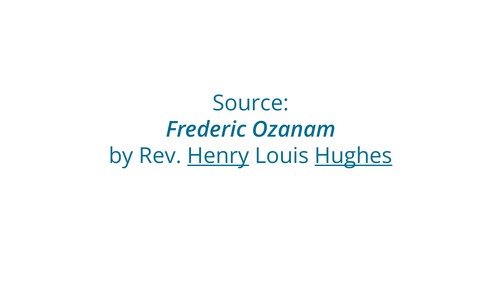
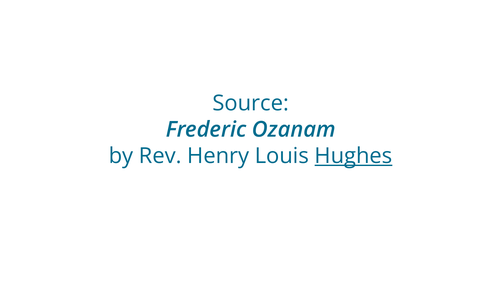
Henry underline: present -> none (218, 156)
